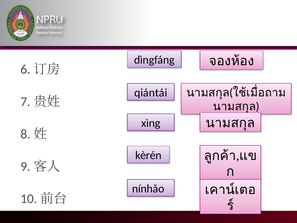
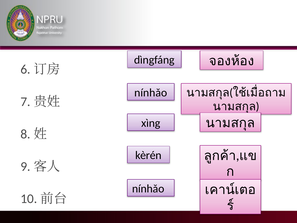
qiántái: qiántái -> nínhǎo (151, 93)
